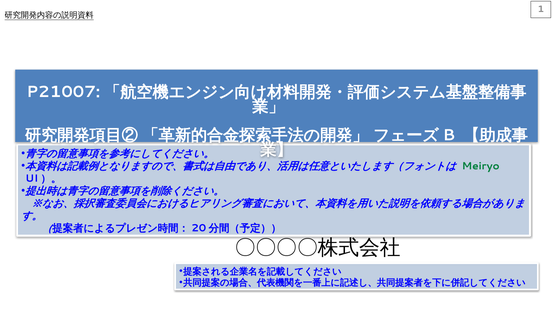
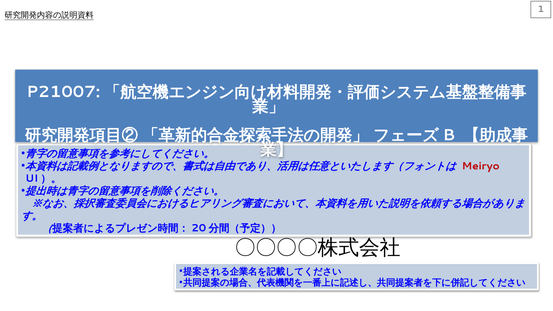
Meiryo colour: green -> red (481, 166)
